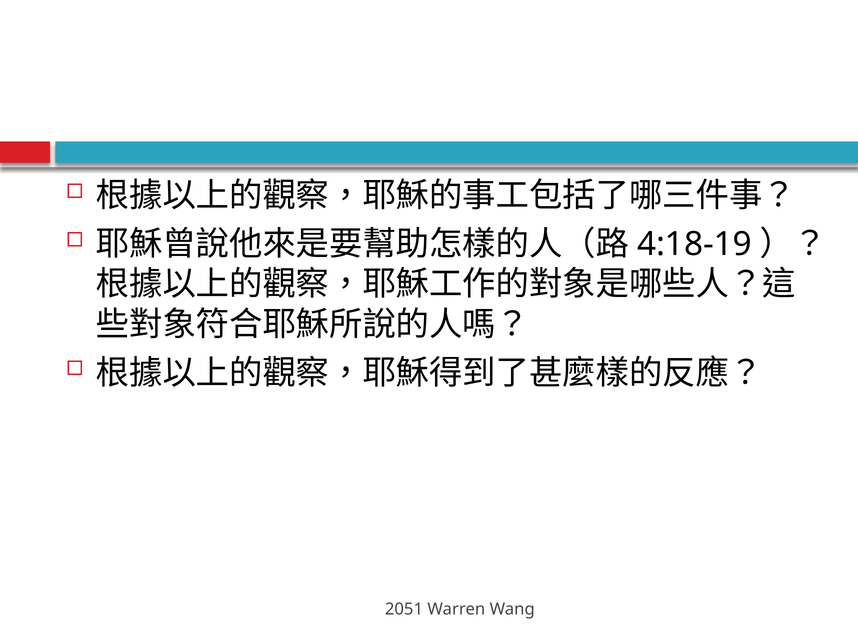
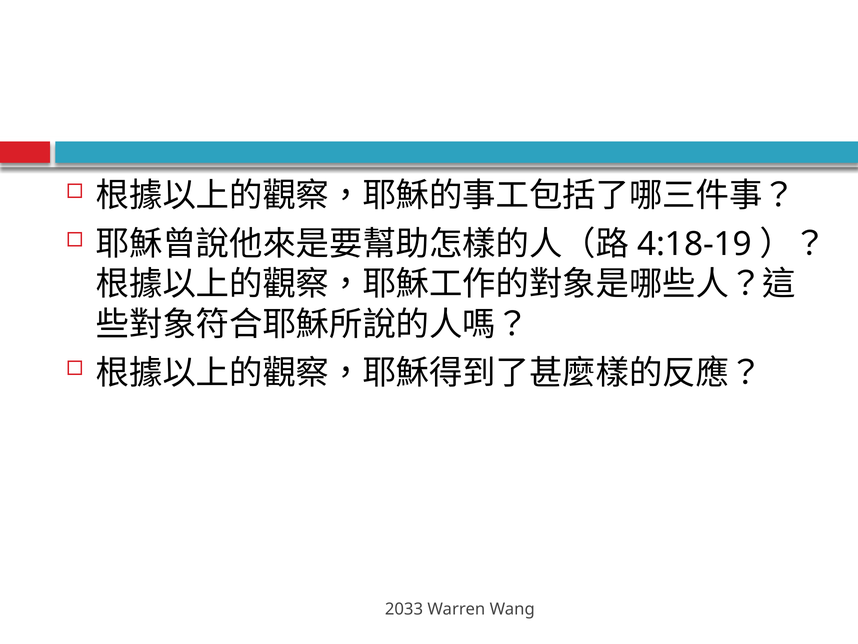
2051: 2051 -> 2033 (404, 609)
